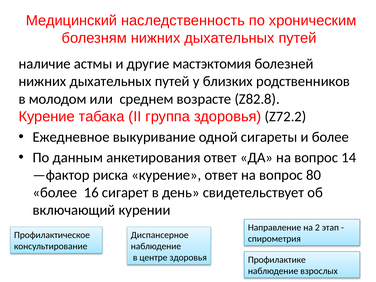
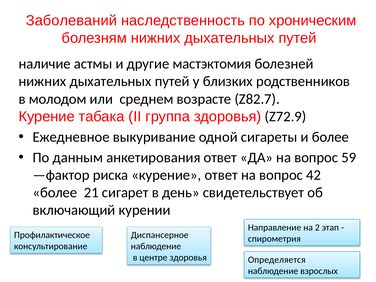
Медицинский: Медицинский -> Заболеваний (71, 21)
Z82.8: Z82.8 -> Z82.7 (257, 99)
Z72.2: Z72.2 -> Z72.9 (285, 117)
14: 14 -> 59 (349, 157)
80: 80 -> 42 (314, 175)
16: 16 -> 21 (91, 193)
Профилактике: Профилактике -> Определяется (277, 260)
